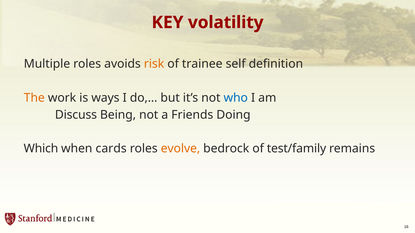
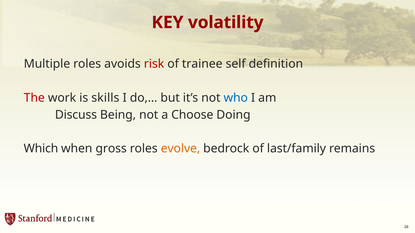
risk colour: orange -> red (154, 64)
The colour: orange -> red (34, 98)
ways: ways -> skills (105, 98)
Friends: Friends -> Choose (192, 115)
cards: cards -> gross (111, 149)
test/family: test/family -> last/family (296, 149)
